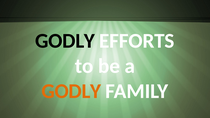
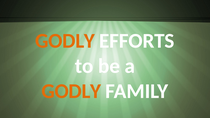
GODLY colour: black -> orange (65, 41)
